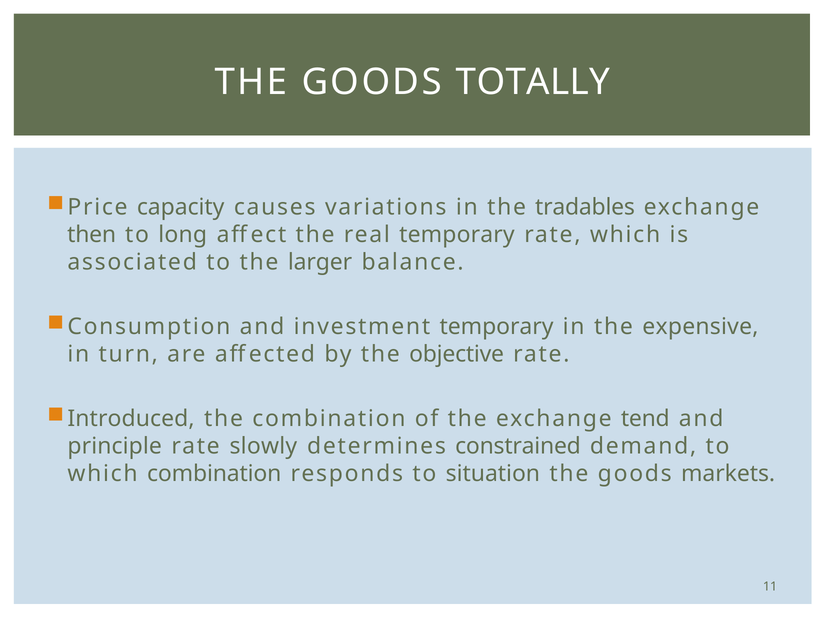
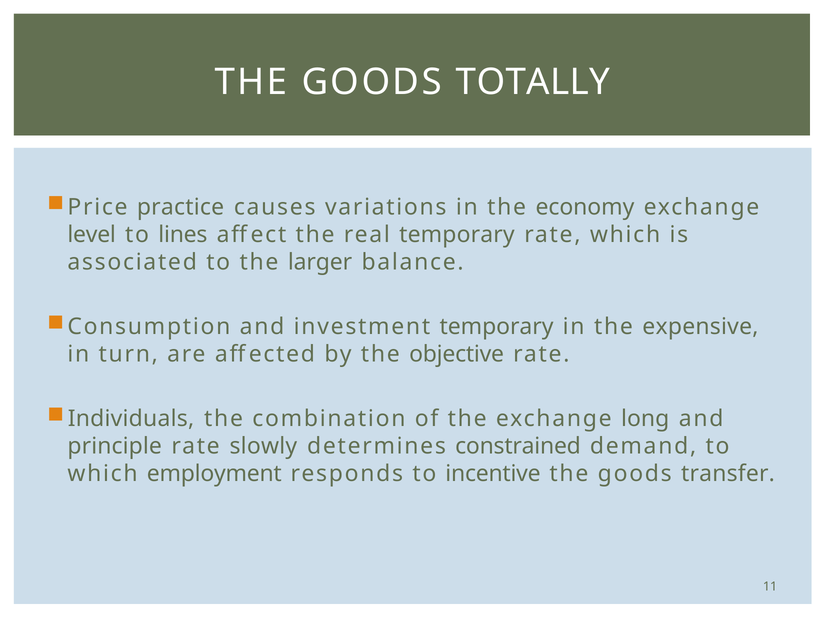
capacity: capacity -> practice (181, 207)
tradables: tradables -> economy (585, 207)
then: then -> level (92, 235)
long: long -> lines (183, 235)
Introduced: Introduced -> Individuals (131, 418)
tend: tend -> long (645, 418)
which combination: combination -> employment (214, 474)
situation: situation -> incentive (493, 474)
markets: markets -> transfer (728, 474)
